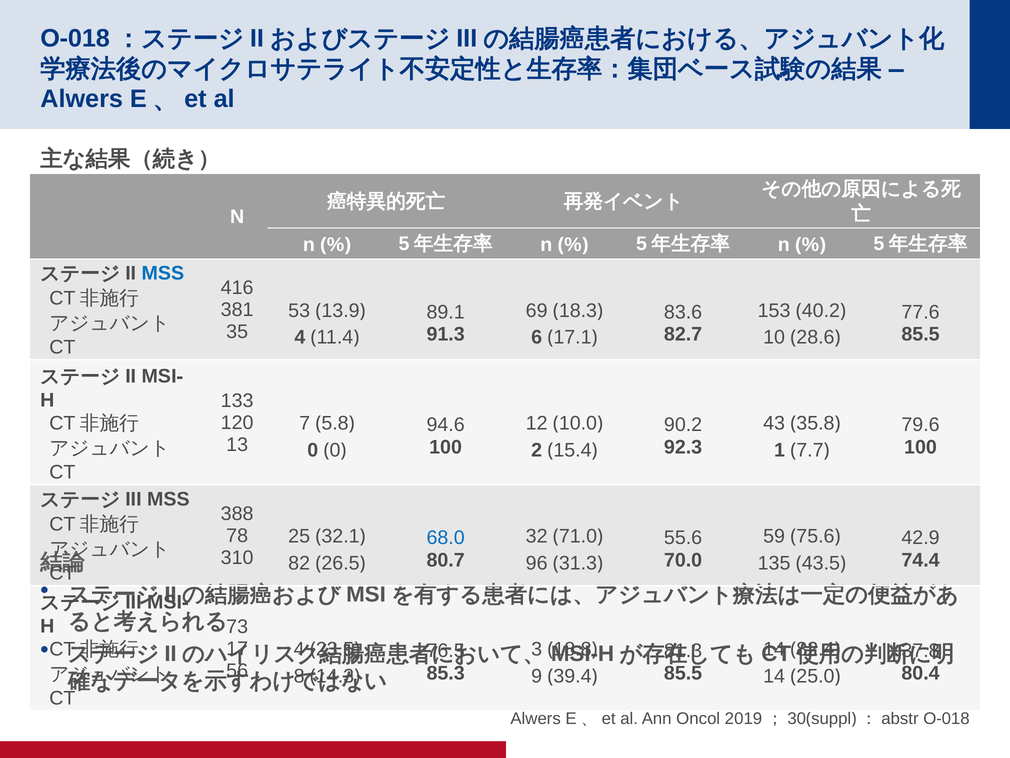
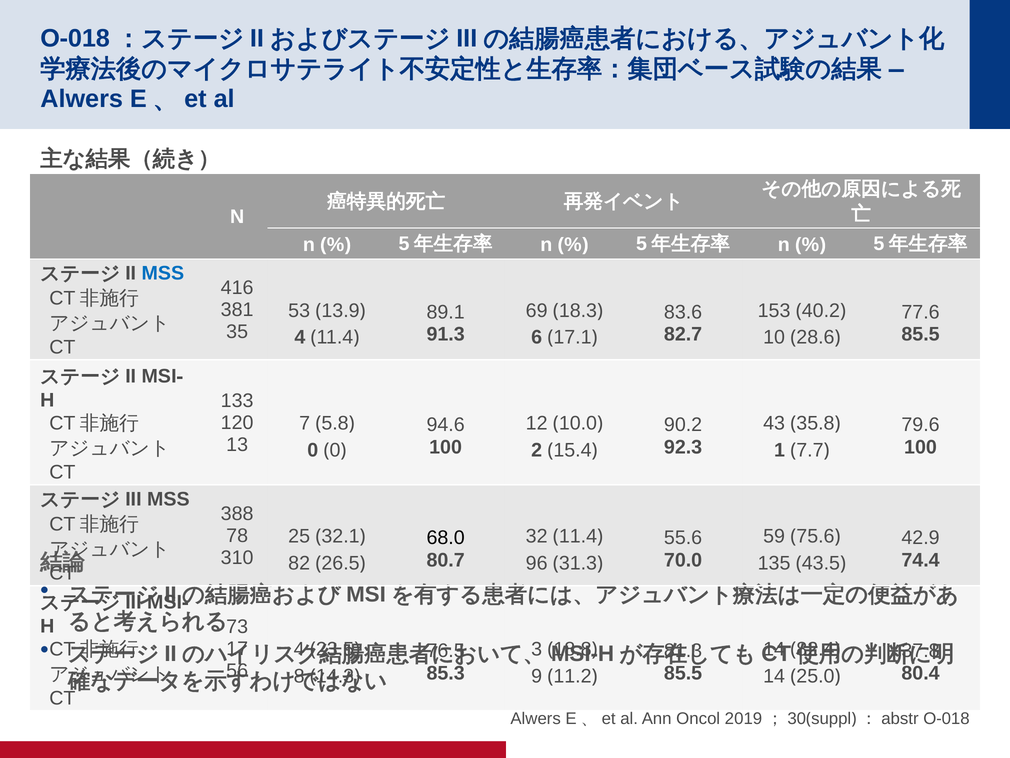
71.0: 71.0 -> 11.4 (578, 536)
68.0 colour: blue -> black (446, 538)
39.4: 39.4 -> 11.2 (572, 676)
